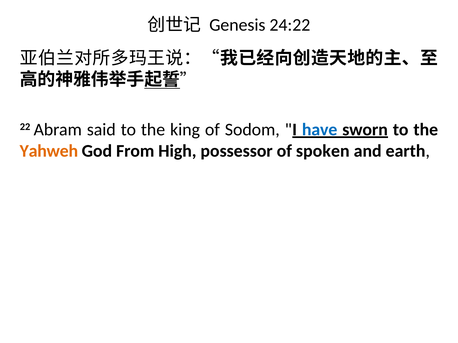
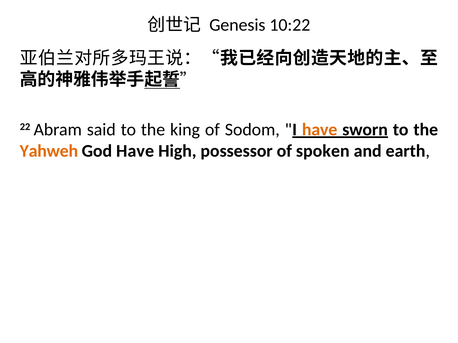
24:22: 24:22 -> 10:22 (290, 25)
have colour: blue -> orange (320, 130)
God From: From -> Have (135, 151)
